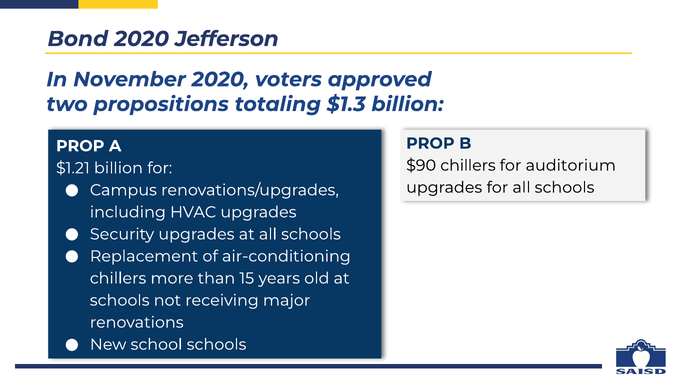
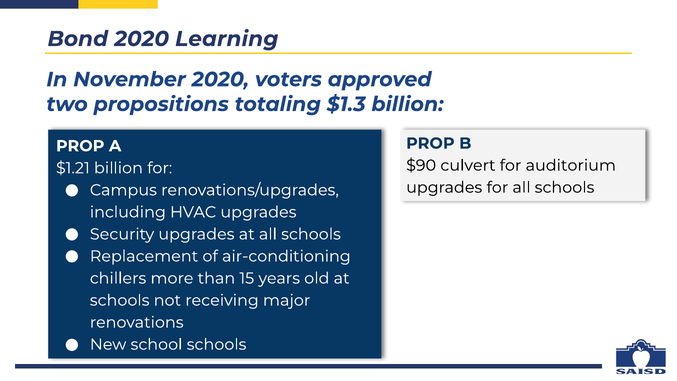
Jefferson: Jefferson -> Learning (227, 39)
$90 chillers: chillers -> culvert (468, 165)
